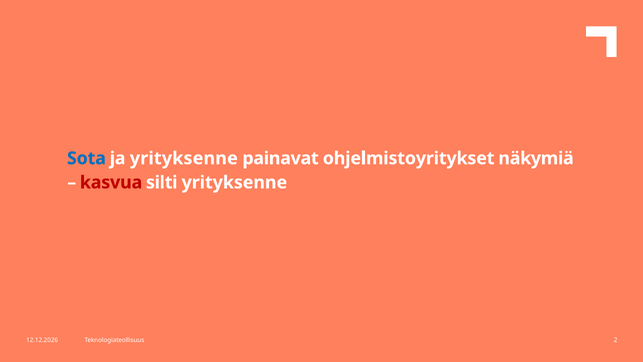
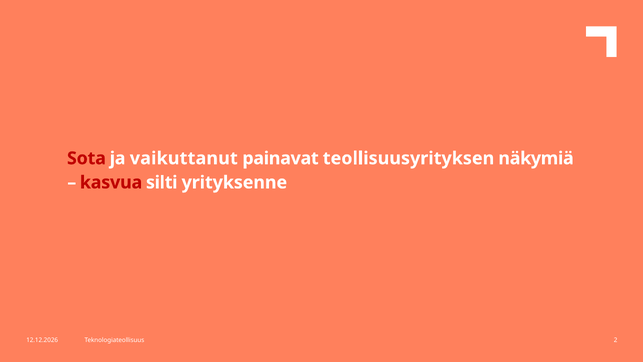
Sota colour: blue -> red (86, 158)
ja yrityksenne: yrityksenne -> vaikuttanut (184, 158)
ohjelmistoyritykset: ohjelmistoyritykset -> teollisuusyrityksen (409, 158)
